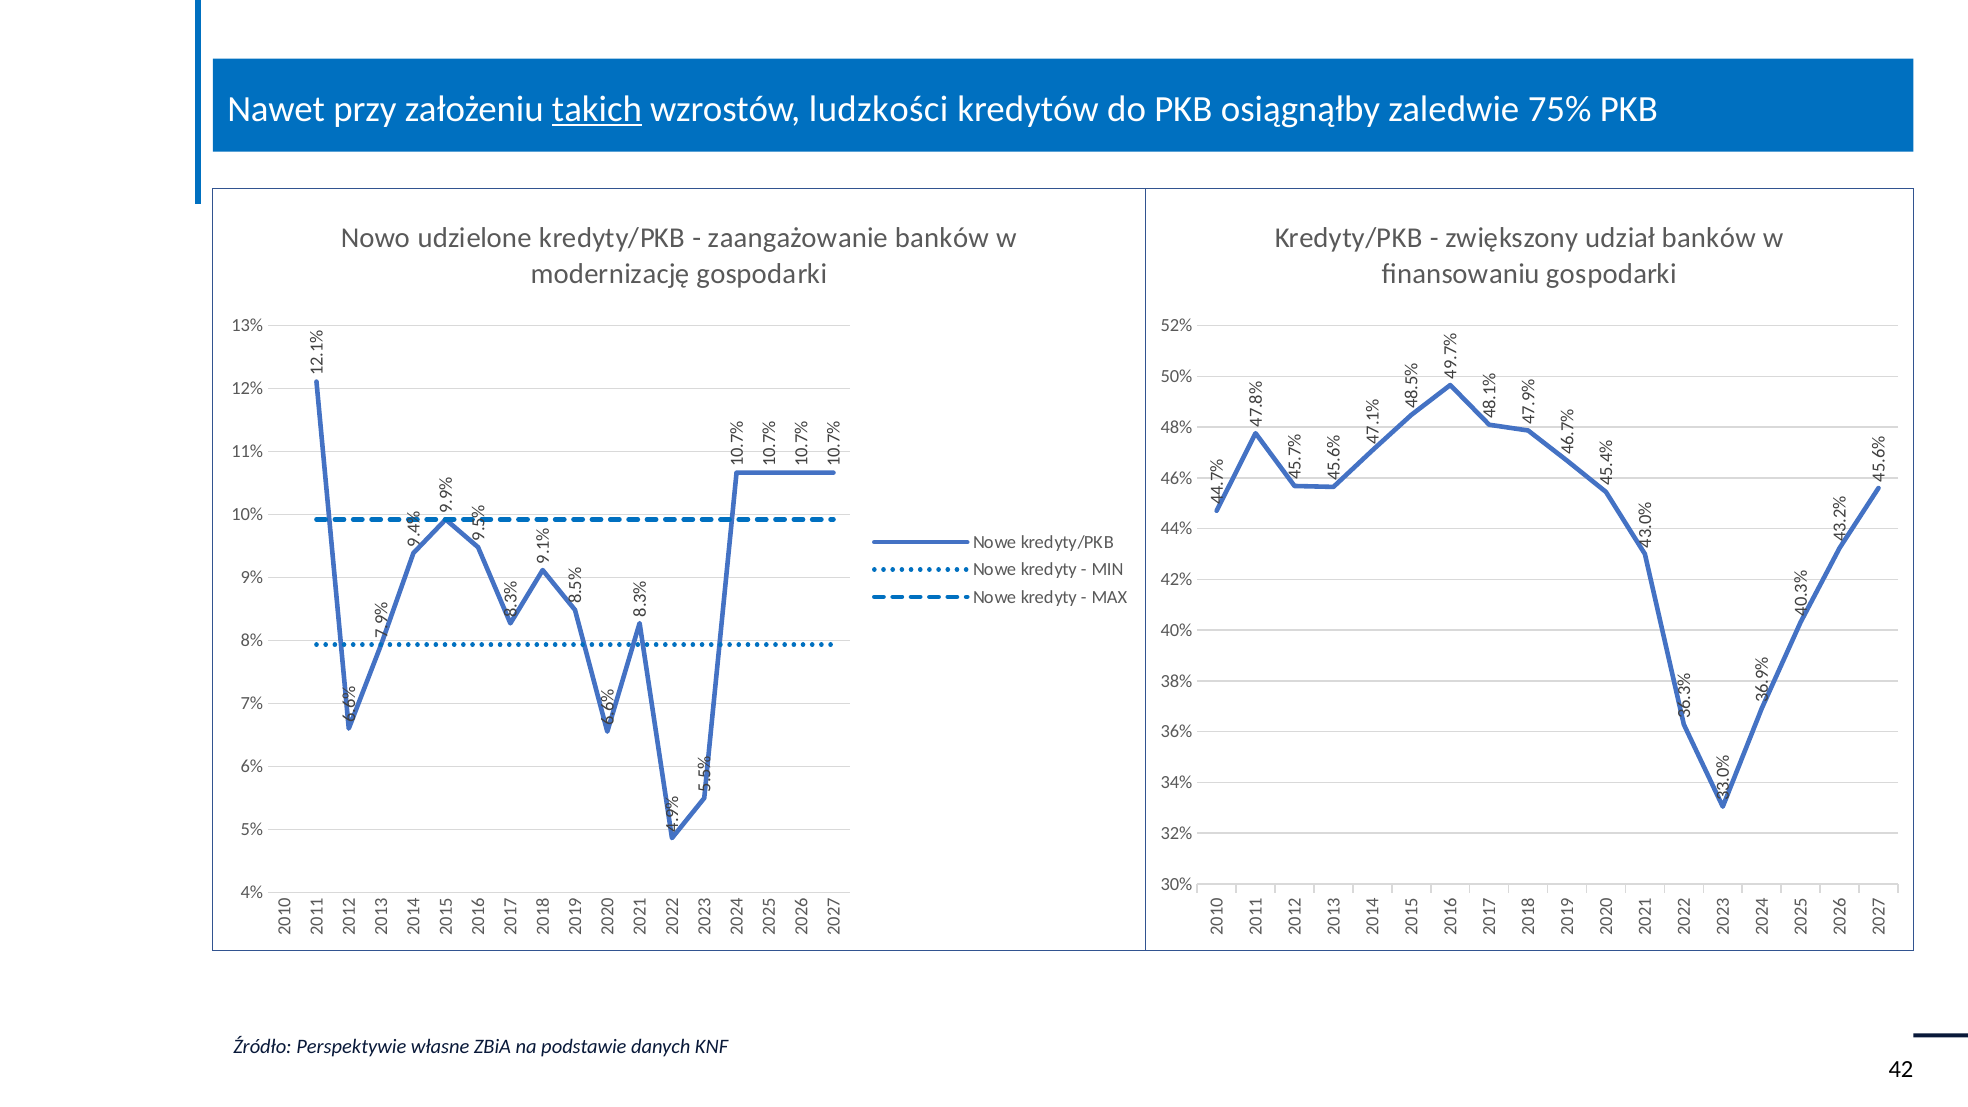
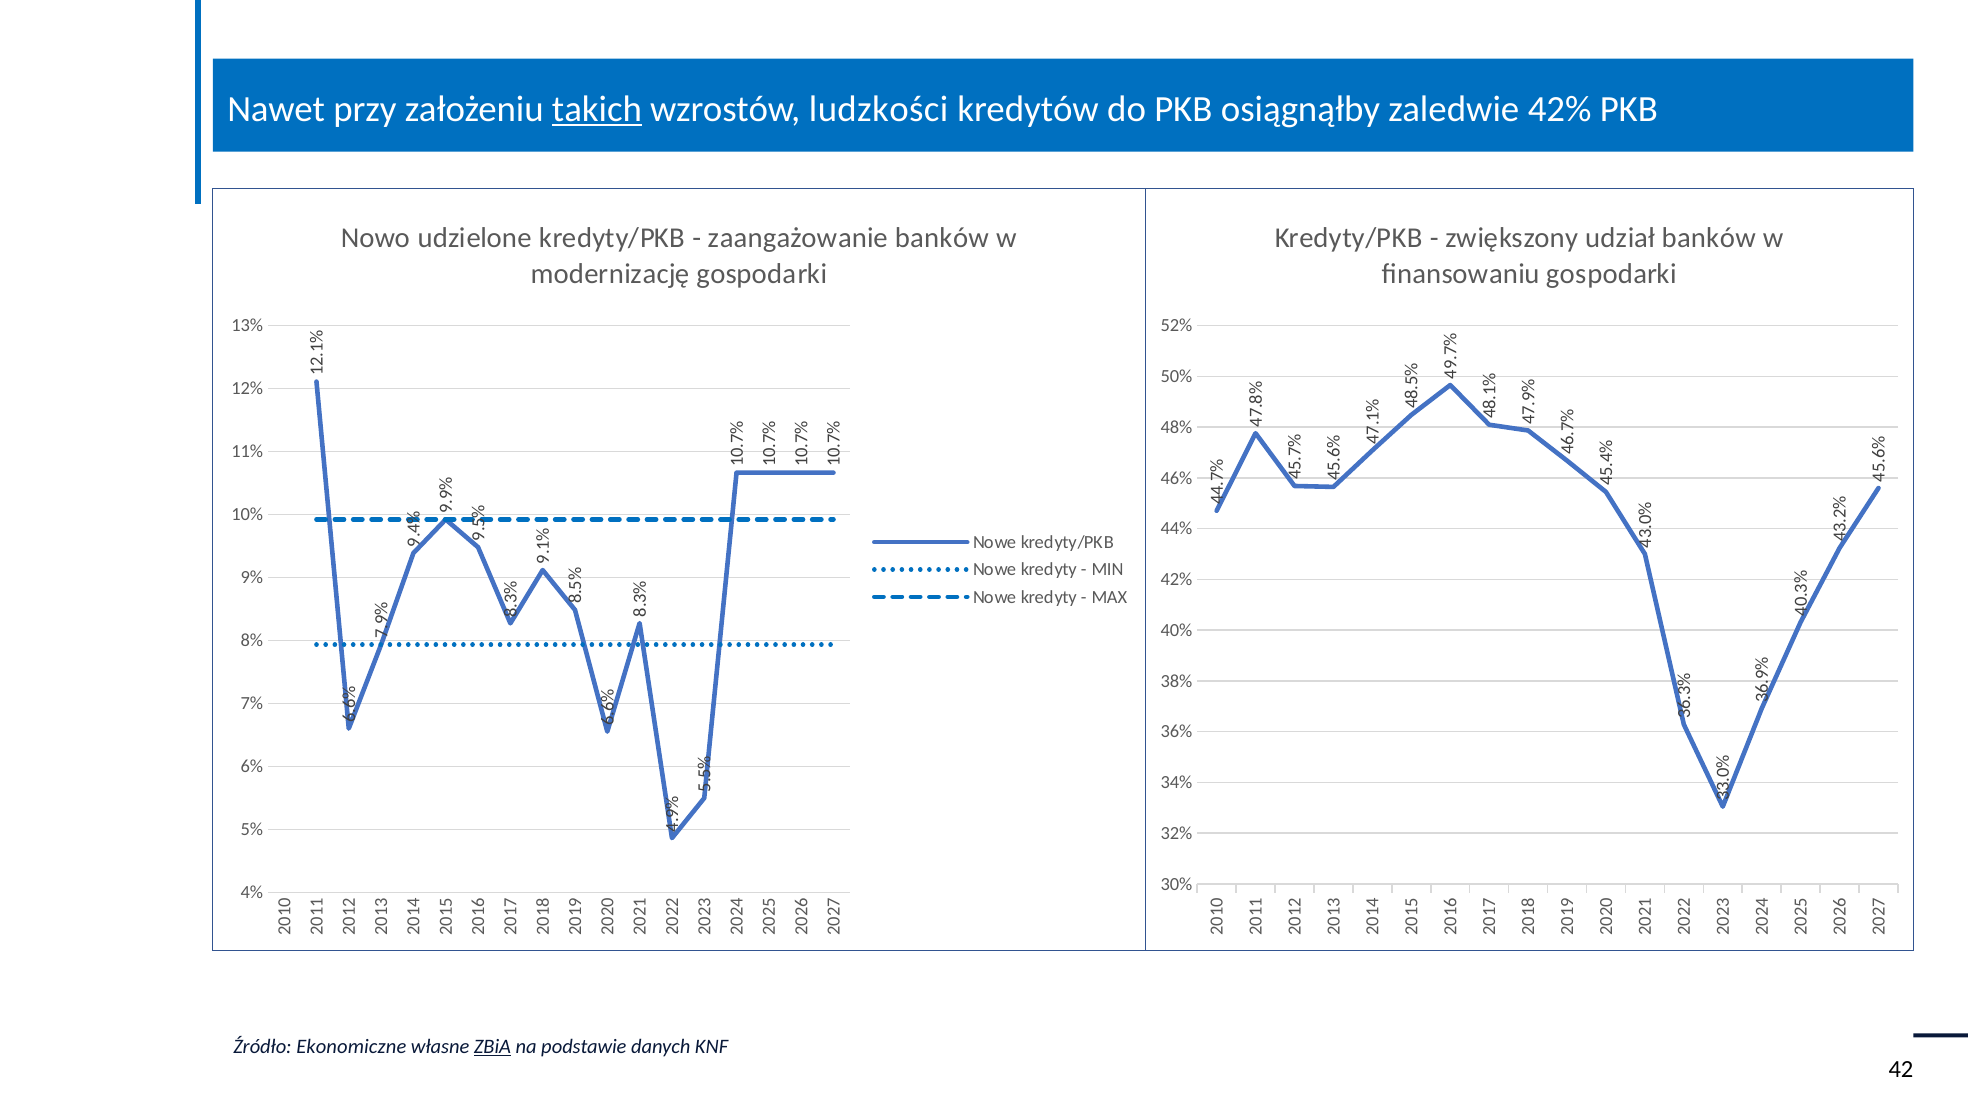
zaledwie 75%: 75% -> 42% (1560, 109)
Perspektywie: Perspektywie -> Ekonomiczne (351, 1047)
ZBiA underline: none -> present (492, 1047)
